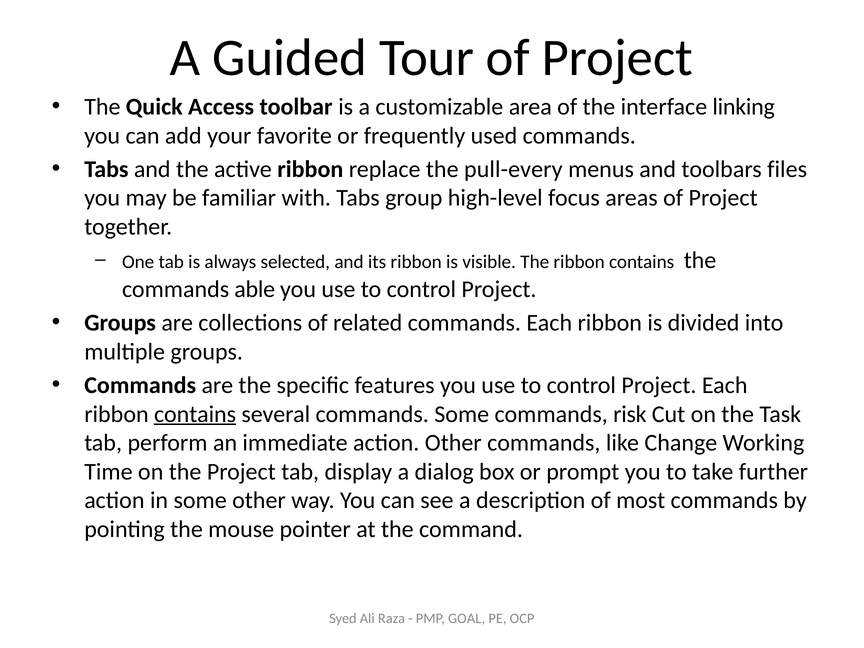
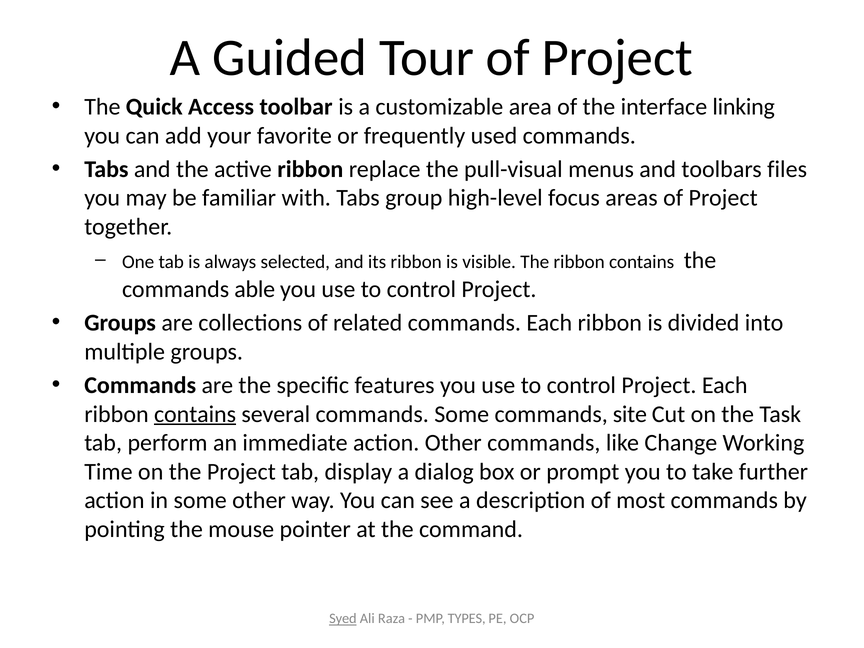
pull-every: pull-every -> pull-visual (513, 169)
risk: risk -> site (630, 414)
Syed underline: none -> present (343, 619)
GOAL: GOAL -> TYPES (467, 619)
